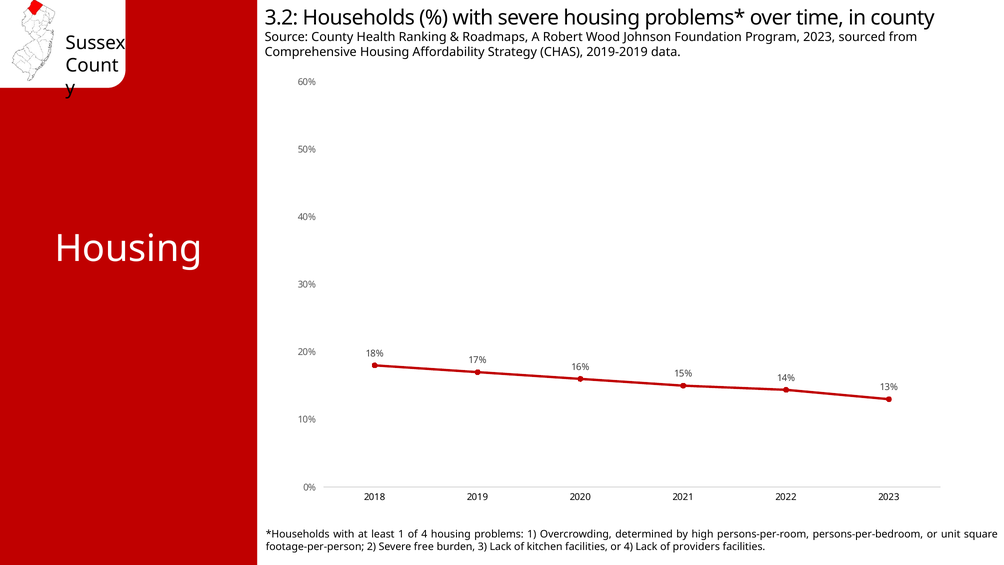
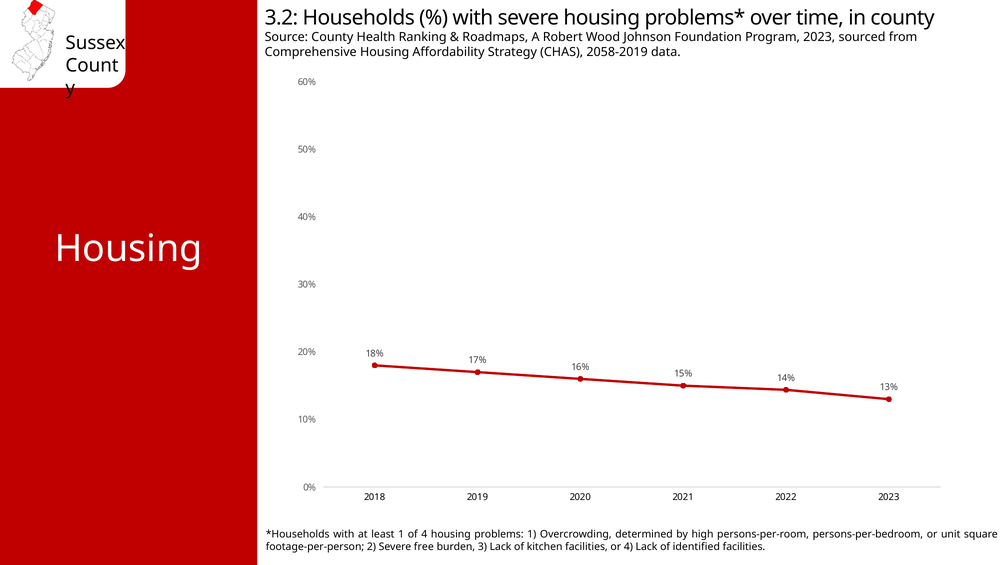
2019-2019: 2019-2019 -> 2058-2019 (617, 52)
providers: providers -> identified (696, 547)
